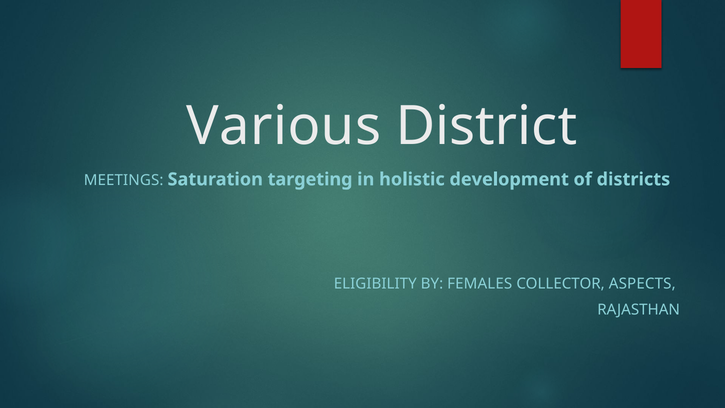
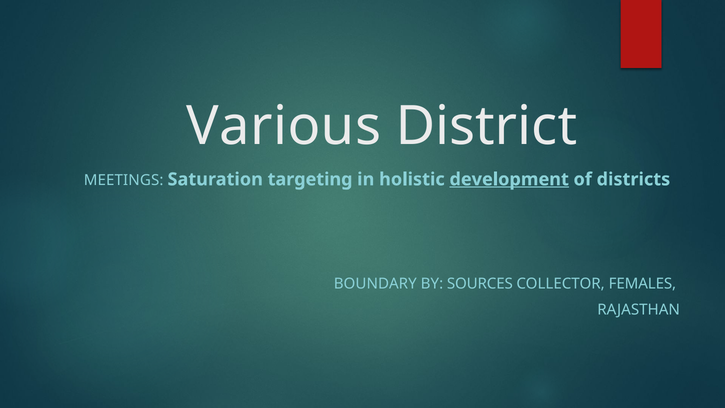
development underline: none -> present (509, 179)
ELIGIBILITY: ELIGIBILITY -> BOUNDARY (375, 284)
FEMALES: FEMALES -> SOURCES (480, 284)
ASPECTS: ASPECTS -> FEMALES (642, 284)
